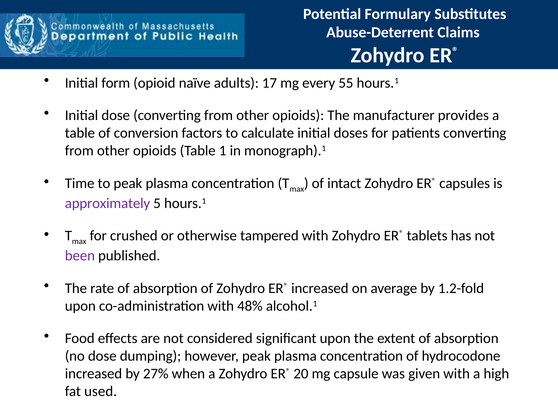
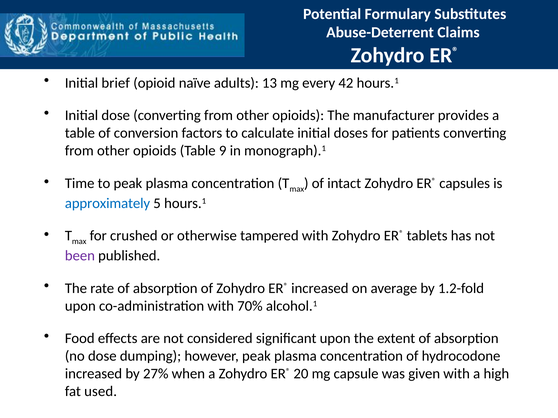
form: form -> brief (116, 83)
17: 17 -> 13 (270, 83)
55: 55 -> 42 (346, 83)
1: 1 -> 9 (223, 151)
approximately colour: purple -> blue (108, 203)
48%: 48% -> 70% (250, 306)
